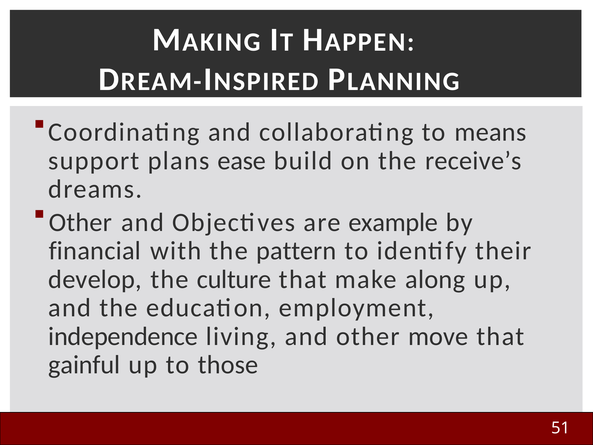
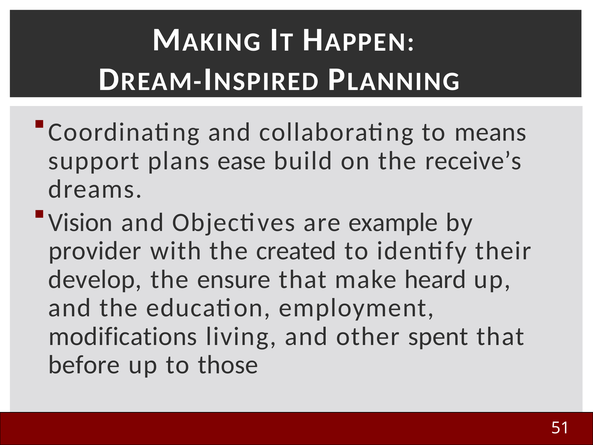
Other: Other -> Vision (81, 222)
financial: financial -> provider (95, 251)
pattern: pattern -> created (296, 251)
culture: culture -> ensure (234, 279)
along: along -> heard (435, 279)
independence: independence -> modifications (123, 336)
move: move -> spent (438, 336)
gainful: gainful -> before (84, 365)
